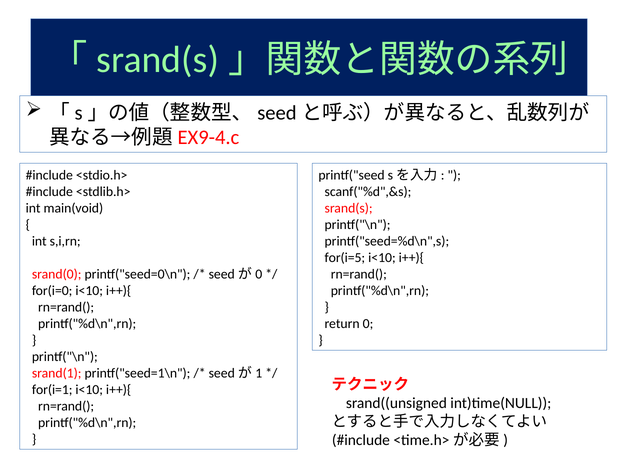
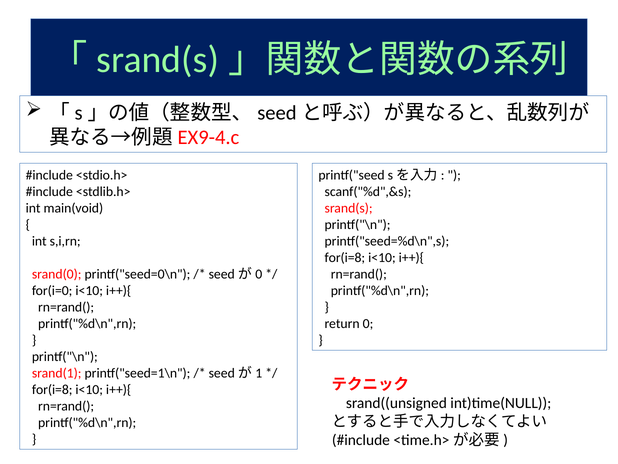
for(i=5: for(i=5 -> for(i=8 (345, 257)
for(i=1: for(i=1 -> for(i=8 (52, 389)
